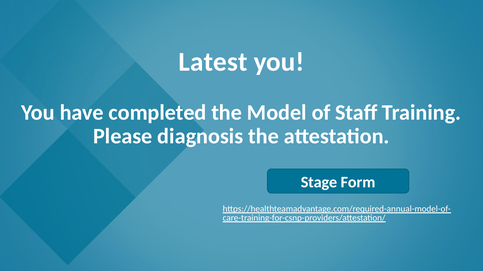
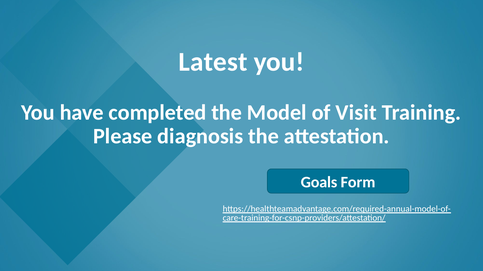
Staff: Staff -> Visit (356, 113)
Stage: Stage -> Goals (319, 183)
